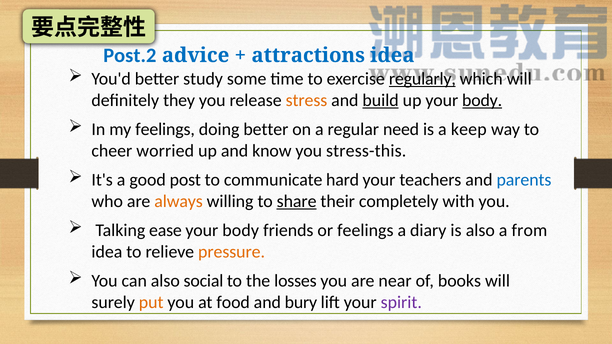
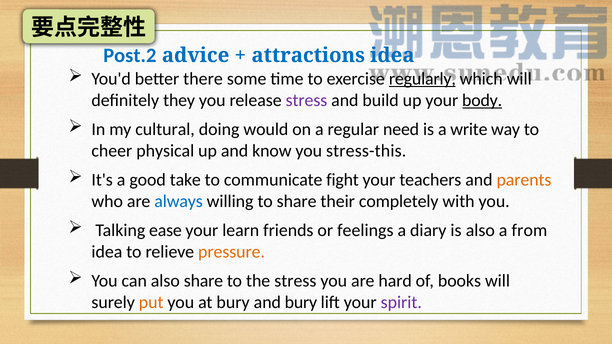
study: study -> there (203, 79)
stress colour: orange -> purple (307, 100)
build underline: present -> none (381, 100)
my feelings: feelings -> cultural (165, 130)
doing better: better -> would (266, 130)
keep: keep -> write (469, 130)
worried: worried -> physical (165, 151)
post: post -> take (185, 180)
hard: hard -> fight (343, 180)
parents colour: blue -> orange (524, 180)
always colour: orange -> blue (179, 201)
share underline: present -> none (297, 201)
body: body -> learn (241, 231)
also social: social -> share (203, 281)
the losses: losses -> stress (295, 281)
near: near -> hard (395, 281)
at food: food -> bury (233, 303)
